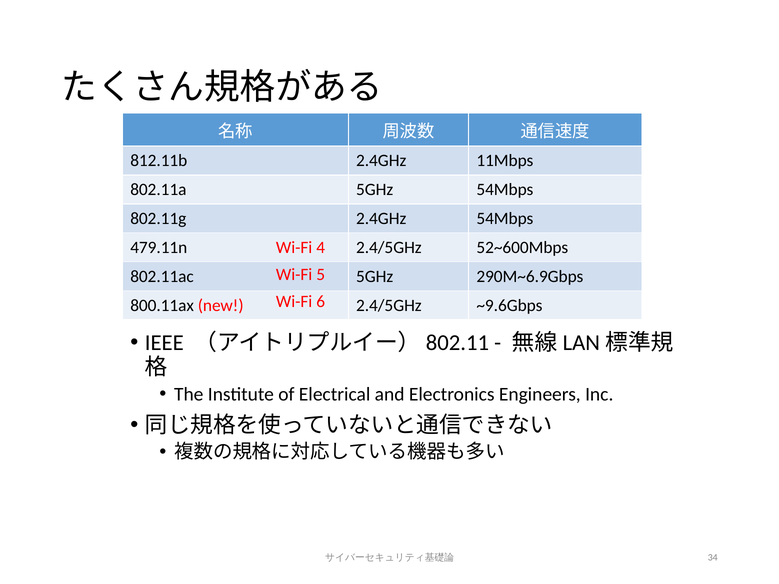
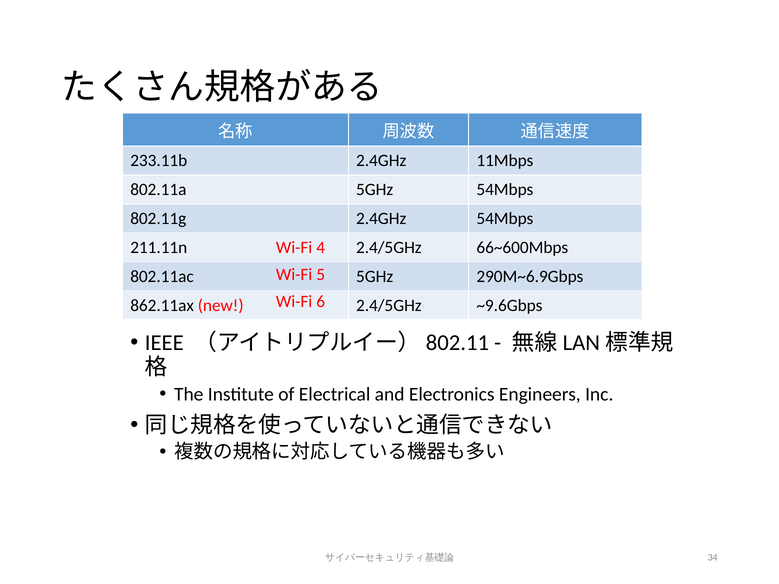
812.11b: 812.11b -> 233.11b (159, 161)
479.11n: 479.11n -> 211.11n (159, 248)
52~600Mbps: 52~600Mbps -> 66~600Mbps (522, 248)
800.11ax: 800.11ax -> 862.11ax (162, 306)
